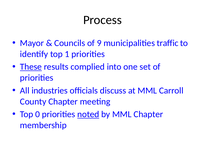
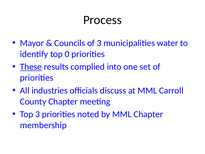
of 9: 9 -> 3 (99, 43)
traffic: traffic -> water (168, 43)
1: 1 -> 0 (67, 54)
Top 0: 0 -> 3 (38, 114)
noted underline: present -> none (88, 114)
